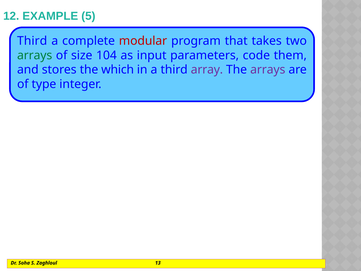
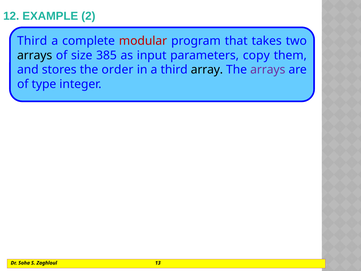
5: 5 -> 2 (88, 16)
arrays colour: green -> black (35, 55)
104: 104 -> 385 (106, 55)
code: code -> copy (256, 55)
which: which -> order (118, 70)
array colour: purple -> black (207, 70)
